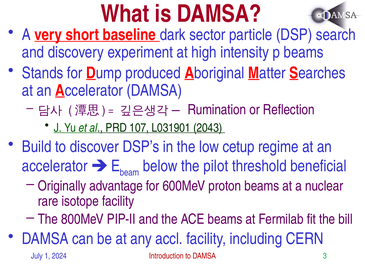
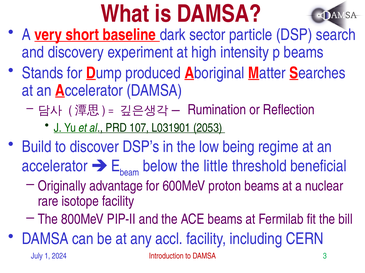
2043: 2043 -> 2053 (208, 128)
cetup: cetup -> being (239, 147)
pilot: pilot -> little (216, 167)
